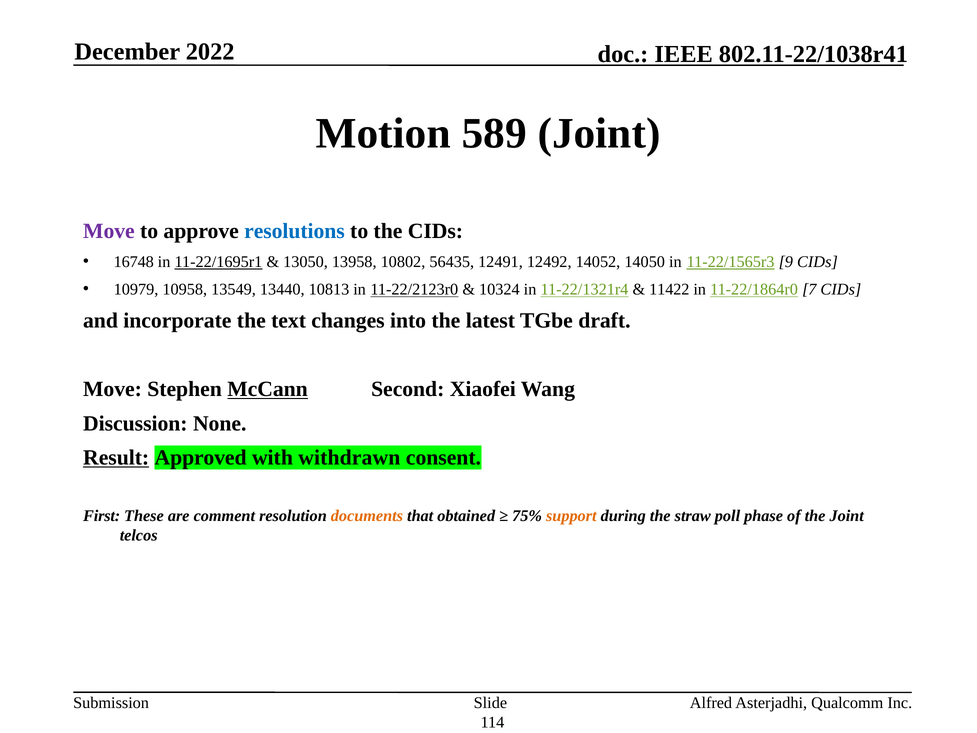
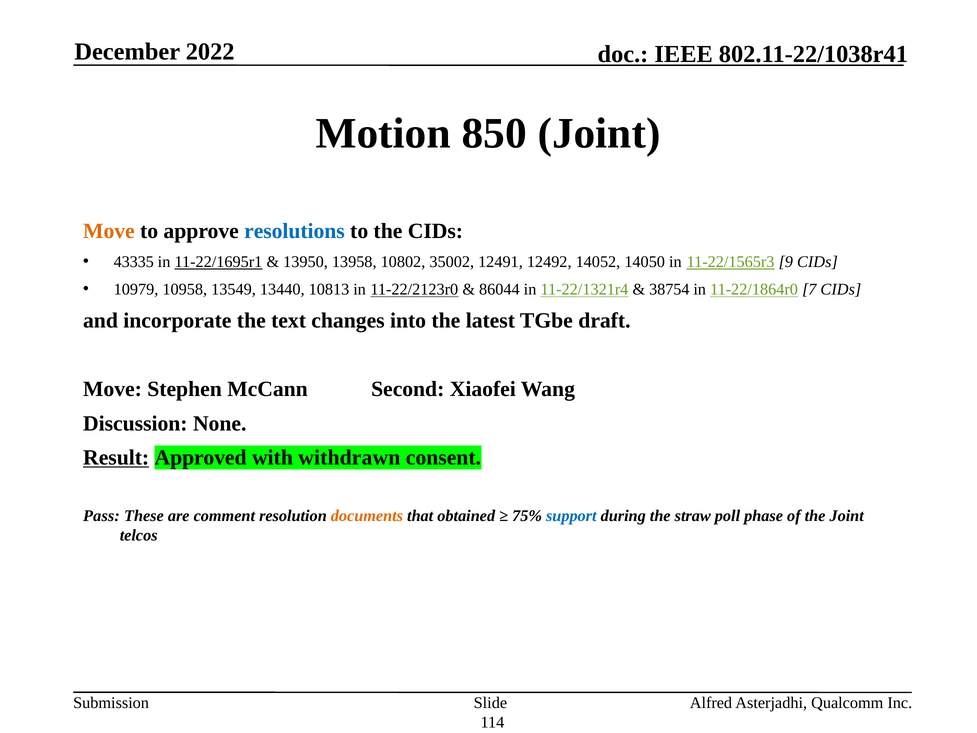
589: 589 -> 850 (494, 133)
Move colour: purple -> orange (109, 231)
16748: 16748 -> 43335 (134, 262)
13050: 13050 -> 13950 (305, 262)
56435: 56435 -> 35002 (452, 262)
10324: 10324 -> 86044 (499, 289)
11422: 11422 -> 38754 (669, 289)
McCann underline: present -> none (268, 389)
First: First -> Pass (102, 516)
support colour: orange -> blue (571, 516)
